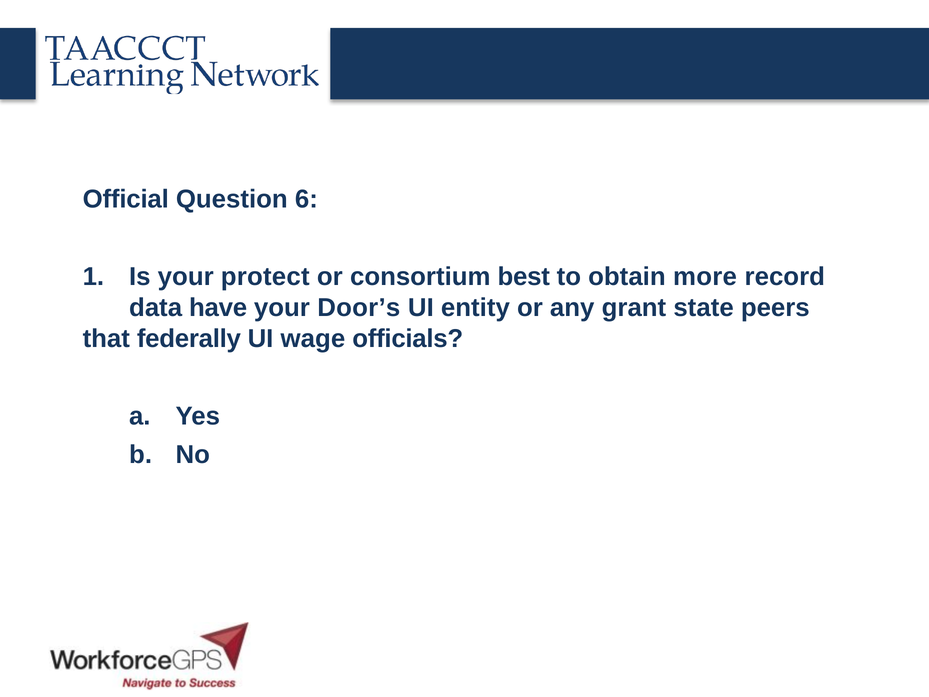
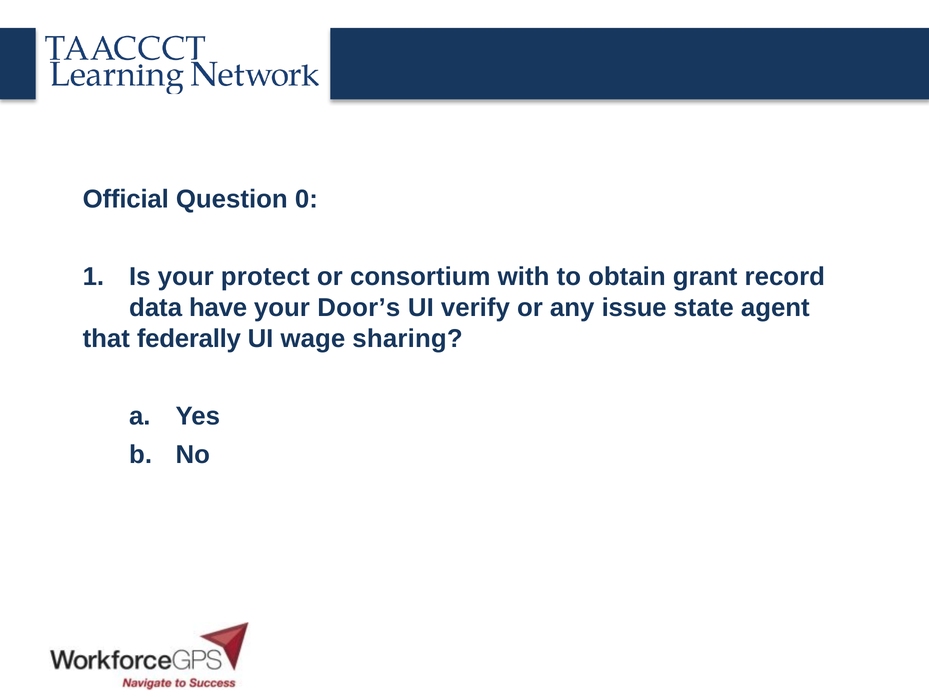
6: 6 -> 0 (306, 199)
best: best -> with (524, 277)
more: more -> grant (705, 277)
entity: entity -> verify (475, 308)
grant: grant -> issue (634, 308)
peers: peers -> agent (775, 308)
officials: officials -> sharing (408, 339)
